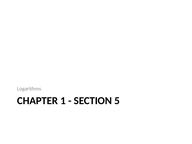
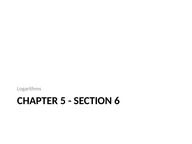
1: 1 -> 5 (63, 101)
5: 5 -> 6 (117, 101)
